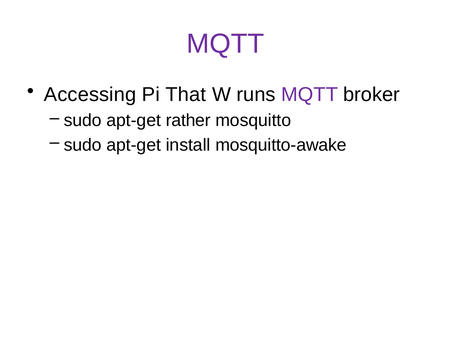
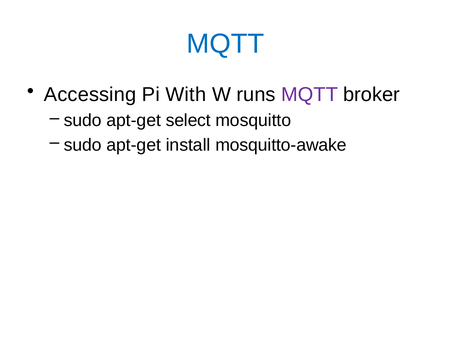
MQTT colour: purple -> blue (225, 44)
That: That -> With (186, 95)
rather: rather -> select (188, 121)
